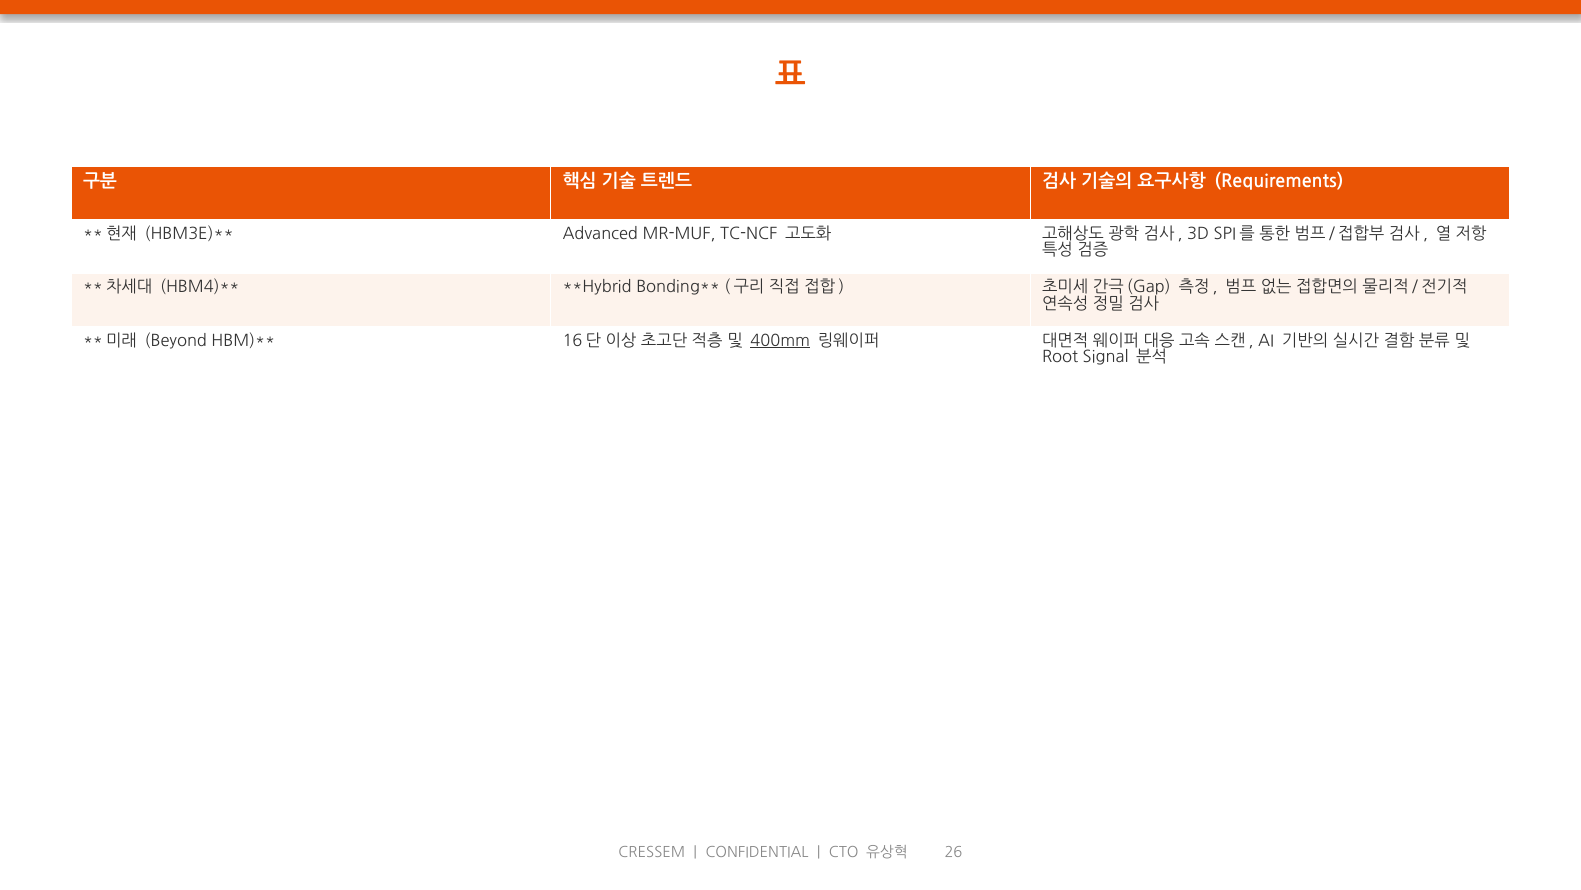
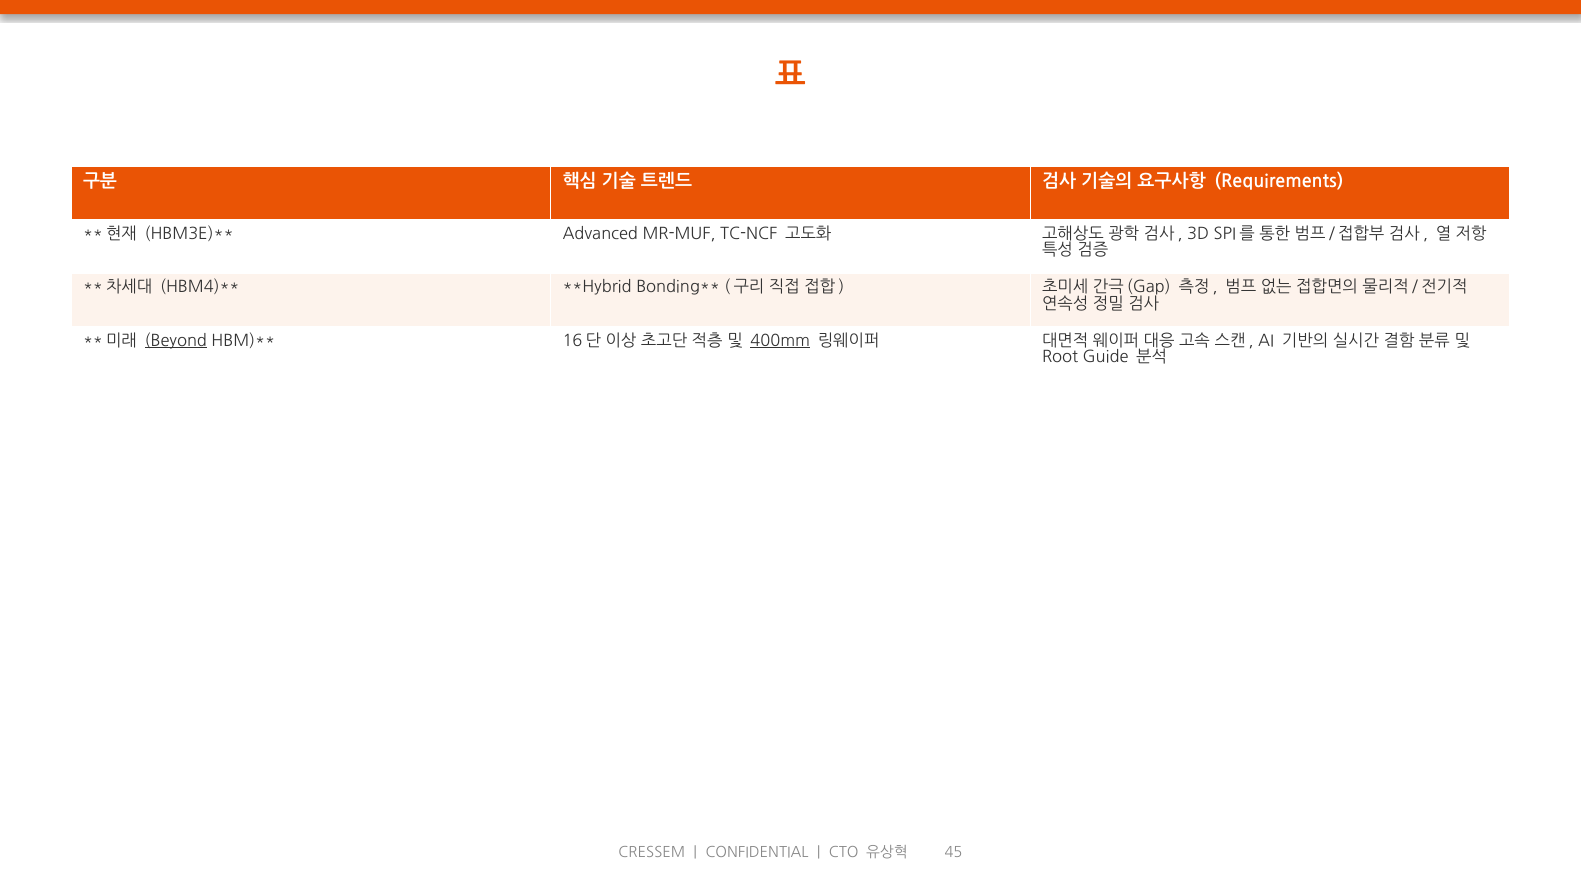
Beyond underline: none -> present (176, 341)
Signal: Signal -> Guide (1106, 357)
26: 26 -> 45 (953, 852)
